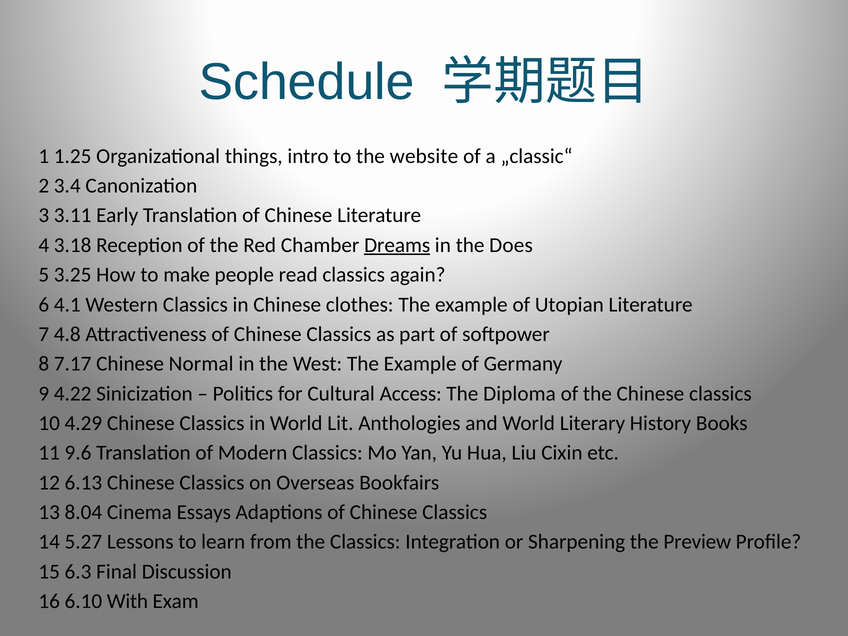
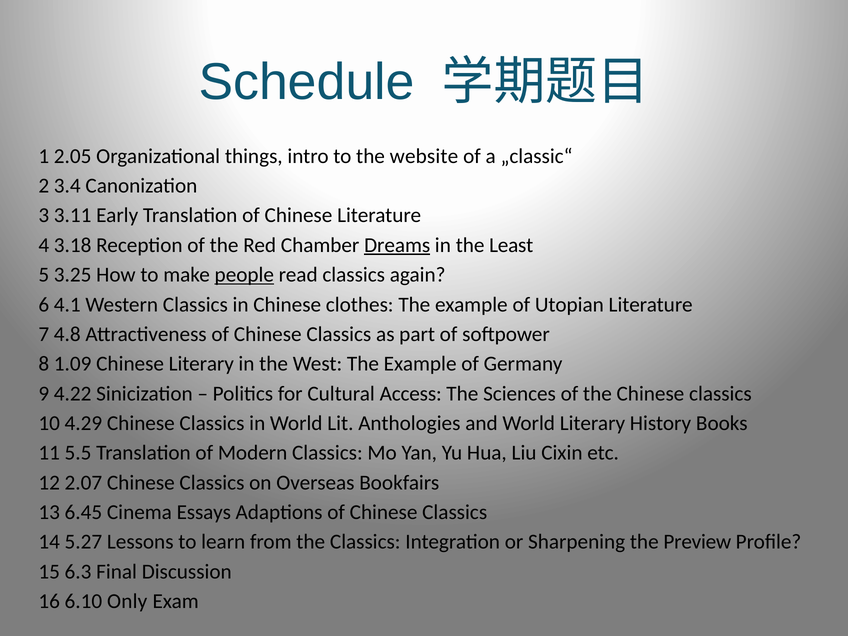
1.25: 1.25 -> 2.05 (73, 156)
Does: Does -> Least (511, 245)
people underline: none -> present (244, 275)
7.17: 7.17 -> 1.09 (73, 364)
Chinese Normal: Normal -> Literary (201, 364)
Diploma: Diploma -> Sciences (520, 394)
9.6: 9.6 -> 5.5 (78, 453)
6.13: 6.13 -> 2.07 (83, 483)
8.04: 8.04 -> 6.45 (83, 512)
With: With -> Only (127, 601)
